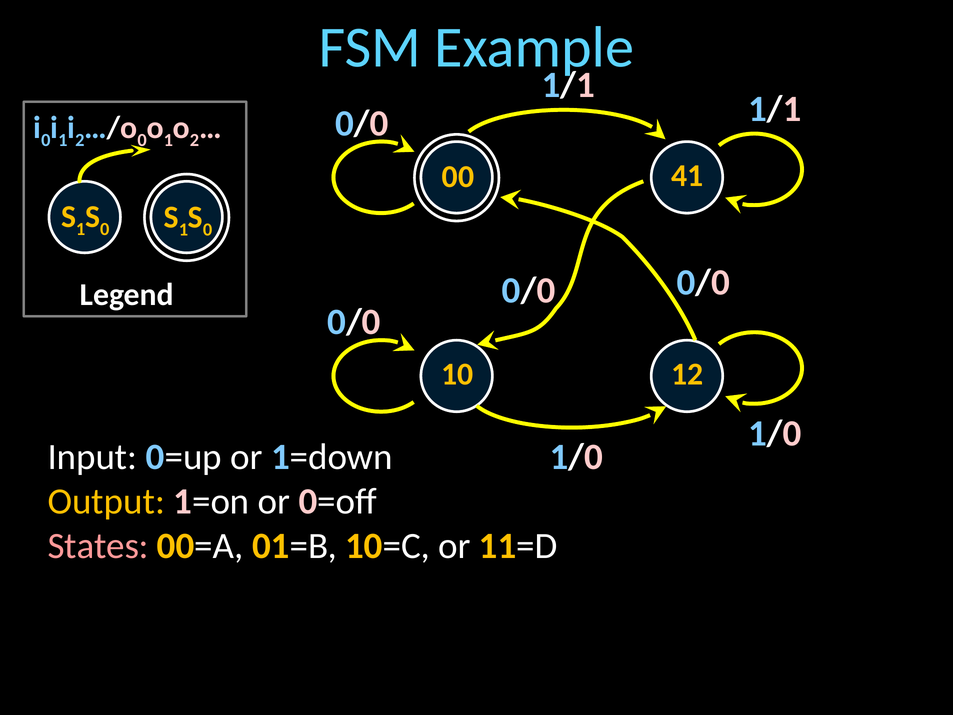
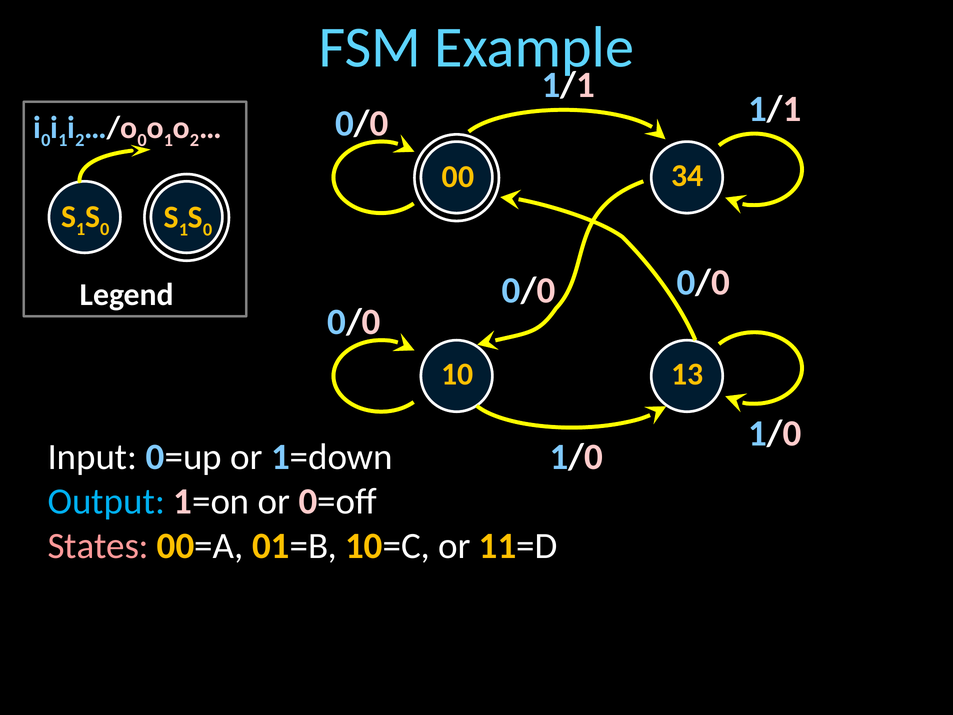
41: 41 -> 34 (687, 176)
12: 12 -> 13 (687, 374)
Output colour: yellow -> light blue (106, 501)
